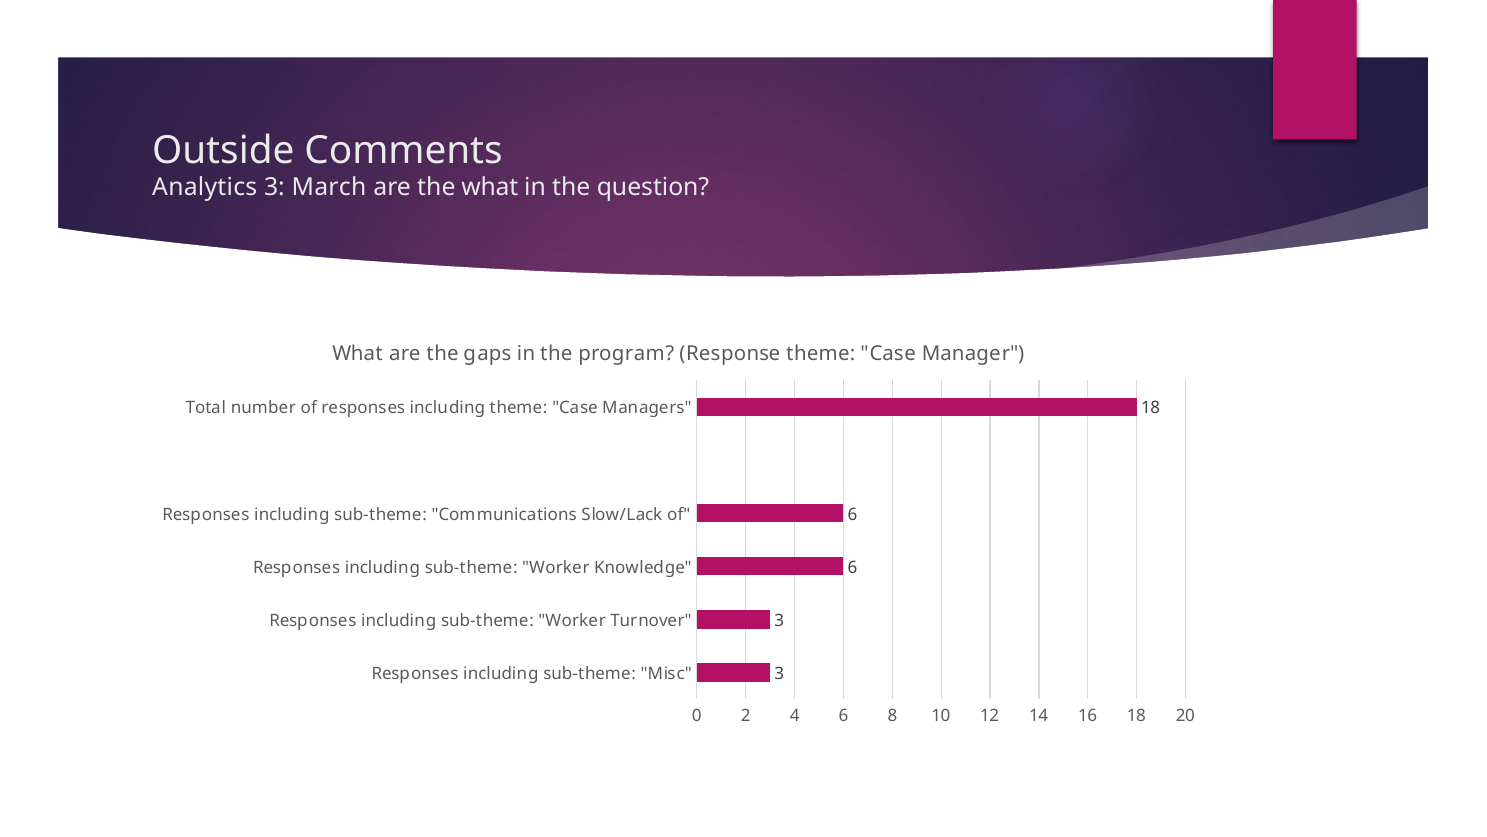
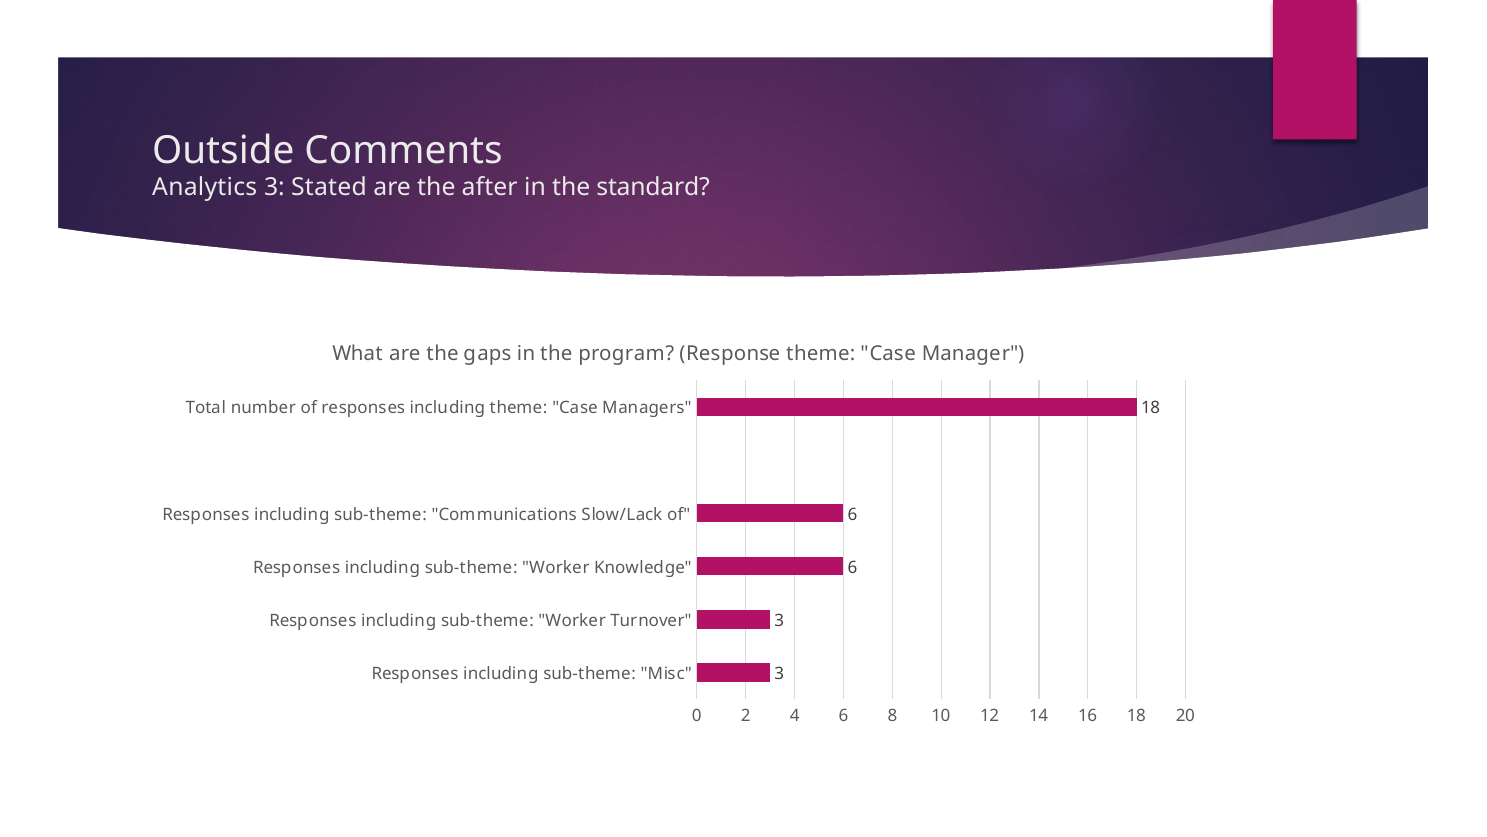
March: March -> Stated (329, 187)
the what: what -> after (490, 187)
question: question -> standard (653, 187)
